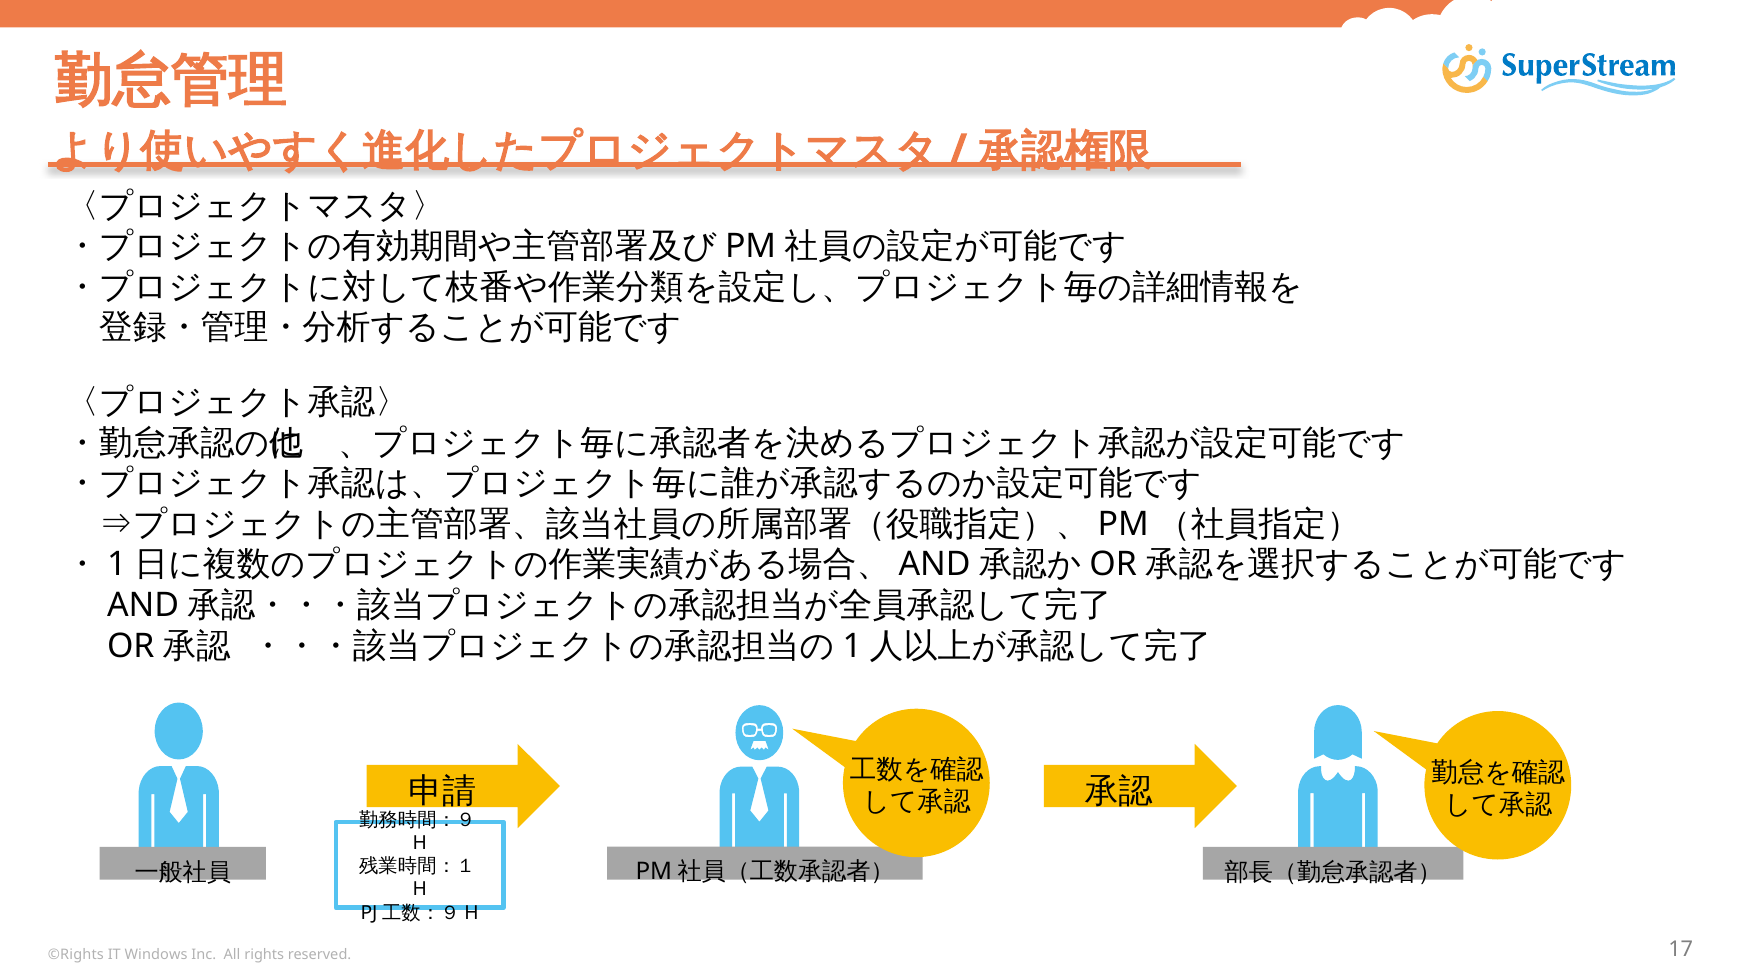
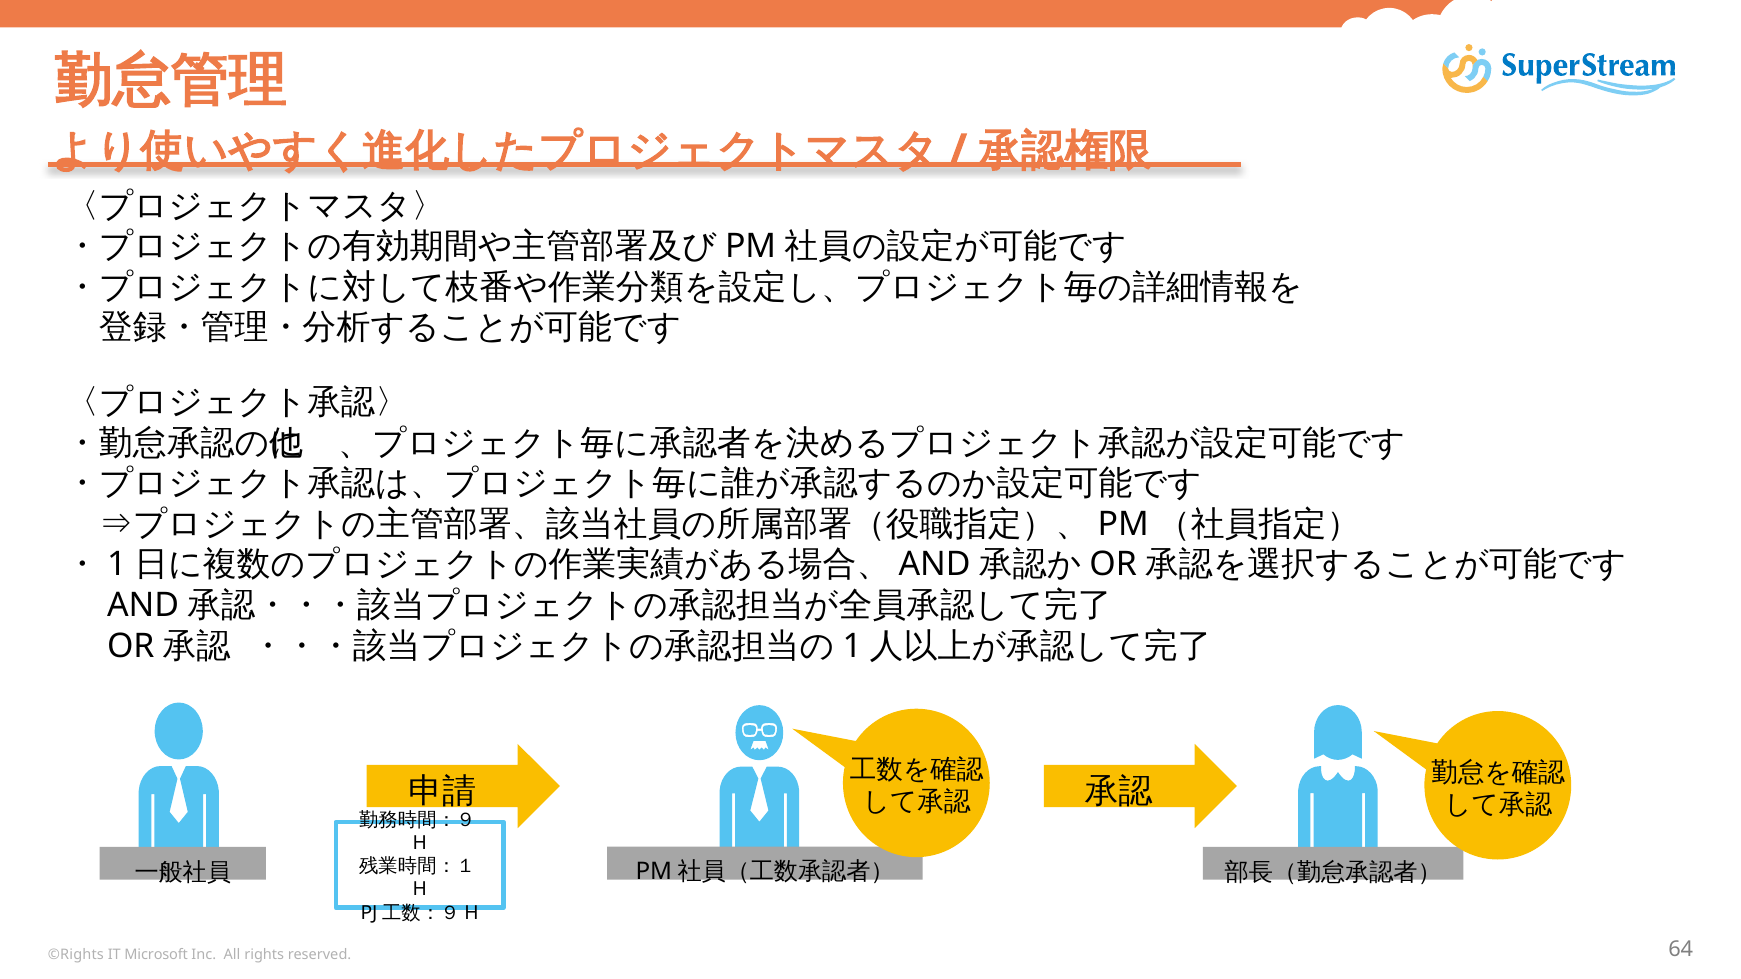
Windows: Windows -> Microsoft (156, 955)
17: 17 -> 64 (1681, 950)
